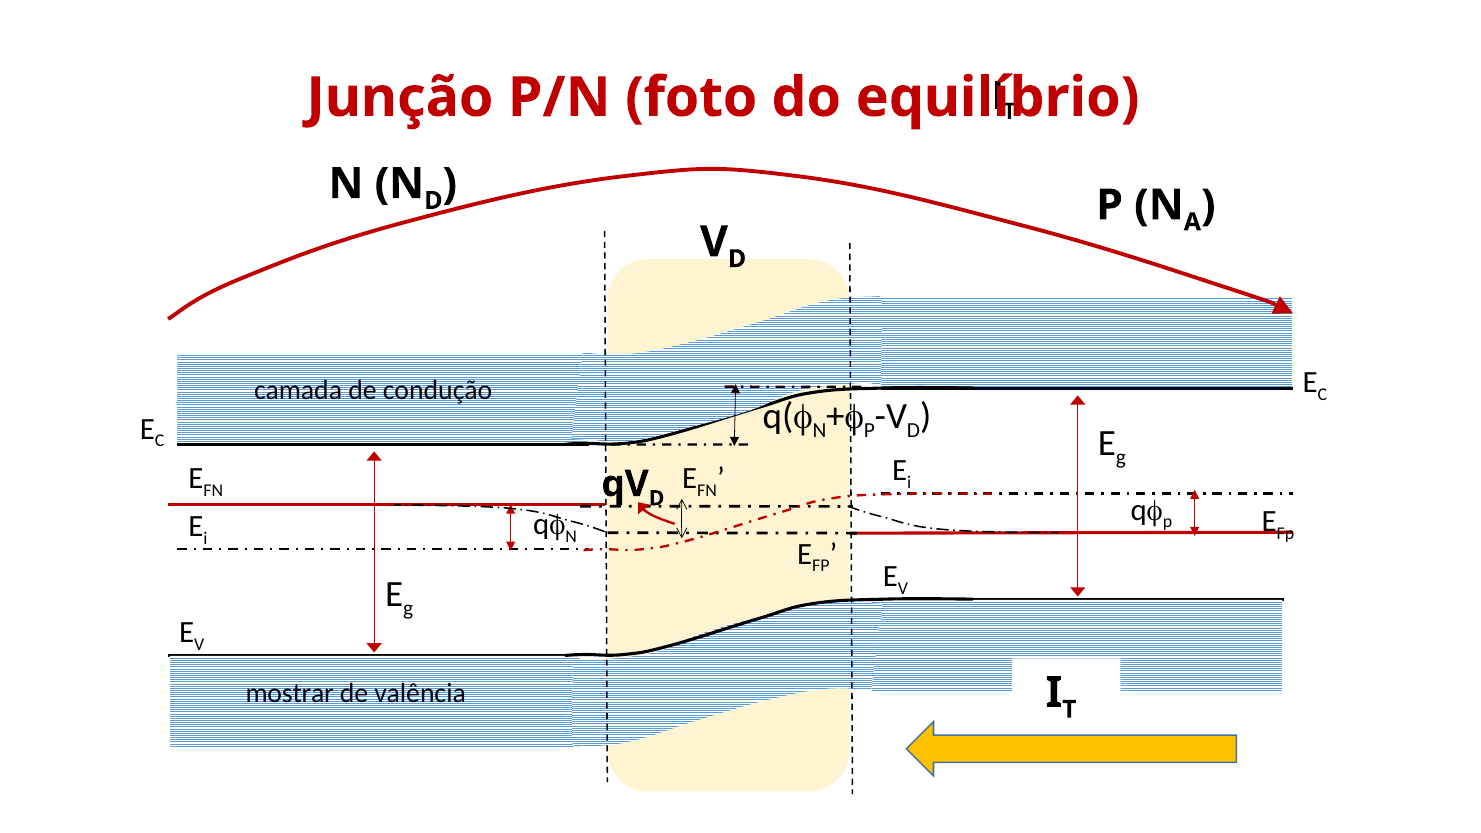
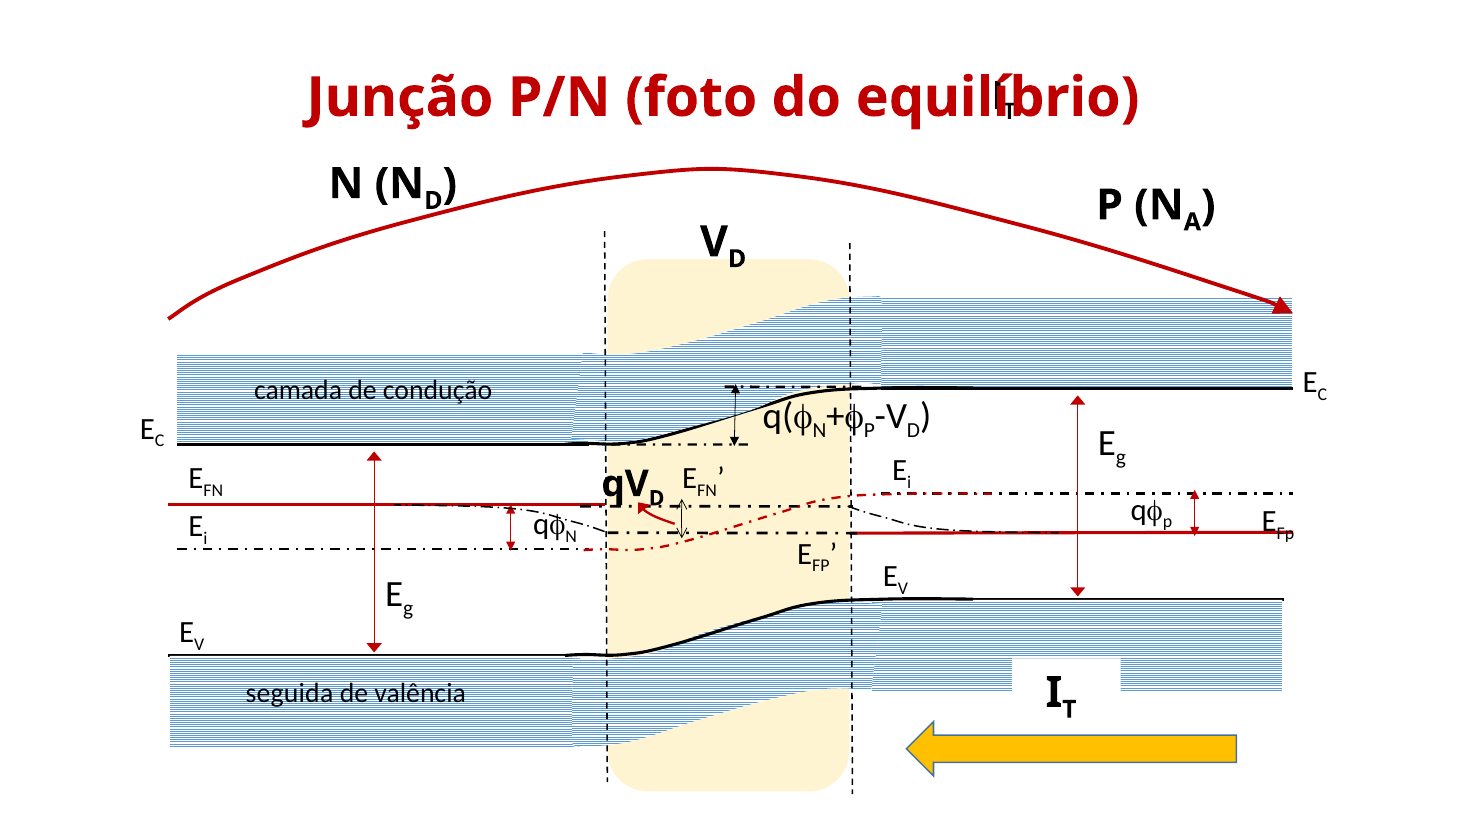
mostrar: mostrar -> seguida (289, 694)
